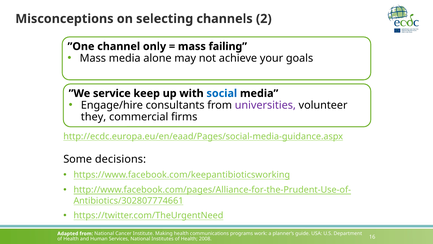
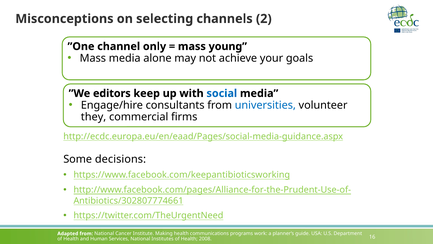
failing: failing -> young (228, 46)
service: service -> editors (112, 93)
universities colour: purple -> blue (265, 105)
